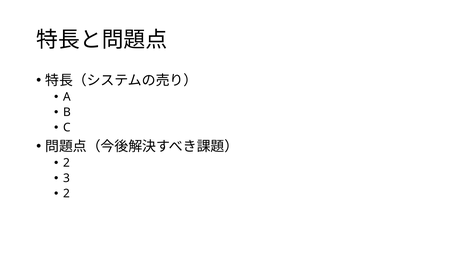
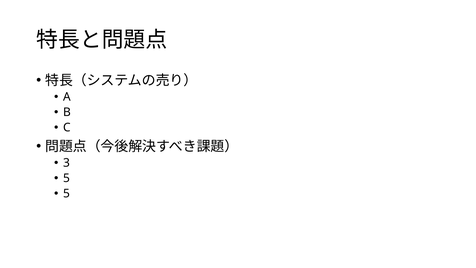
2: 2 -> 3 (66, 163)
3: 3 -> 5 (66, 178)
2: 2 -> 5 (66, 193)
